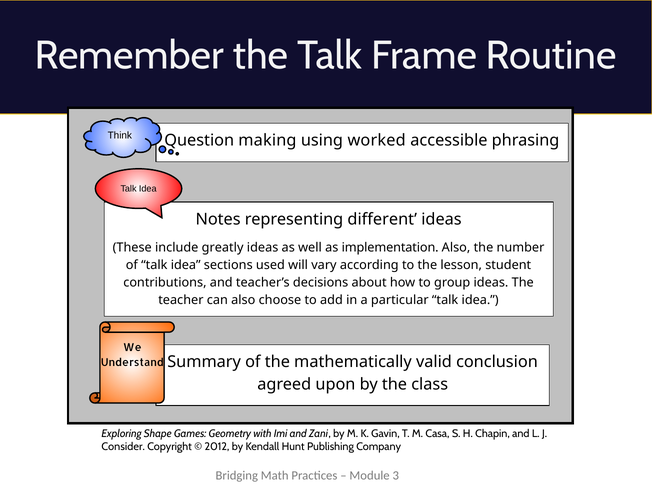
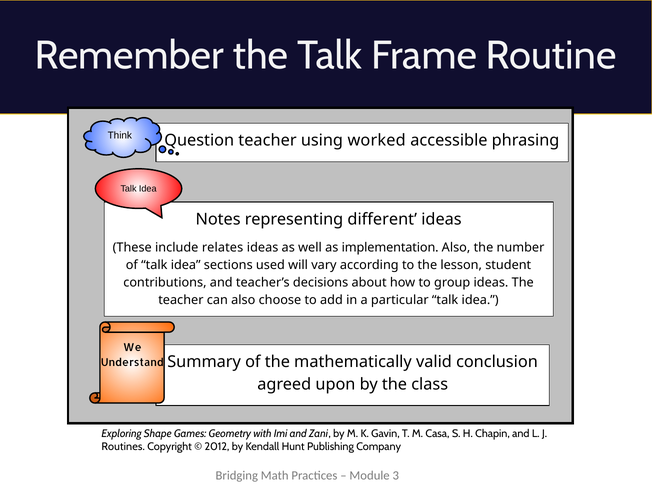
making: making -> teacher (267, 140)
greatly: greatly -> relates (223, 248)
Consider: Consider -> Routines (123, 447)
